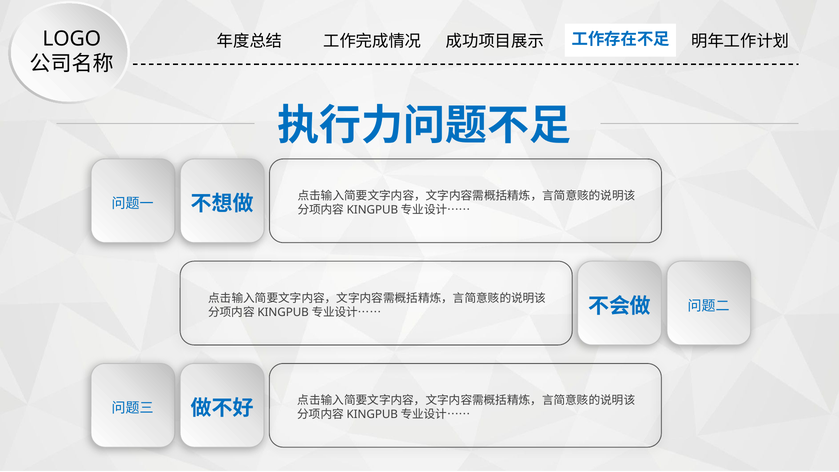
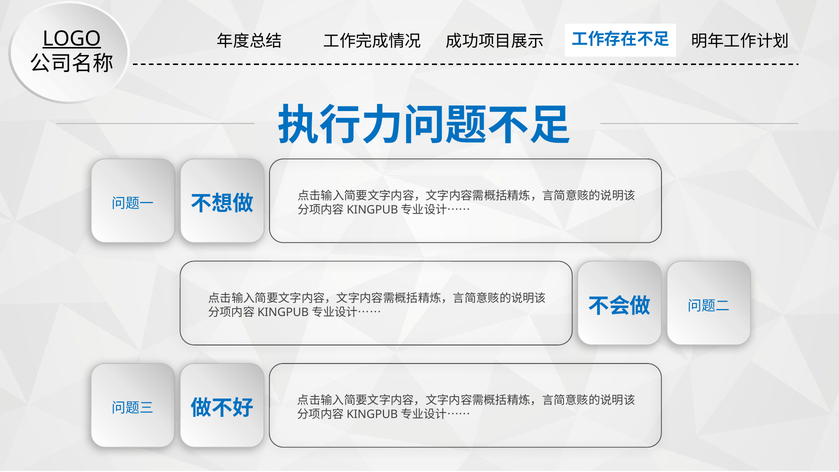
LOGO underline: none -> present (72, 39)
